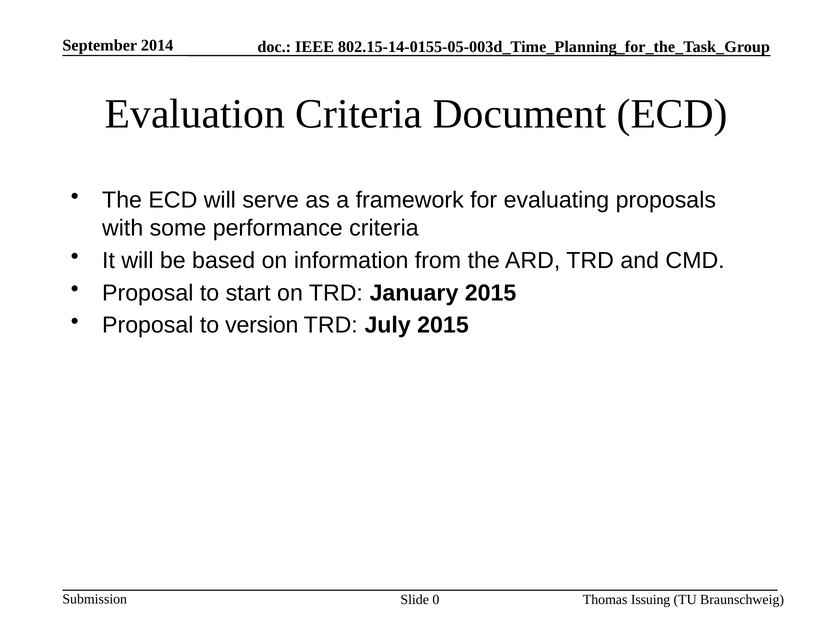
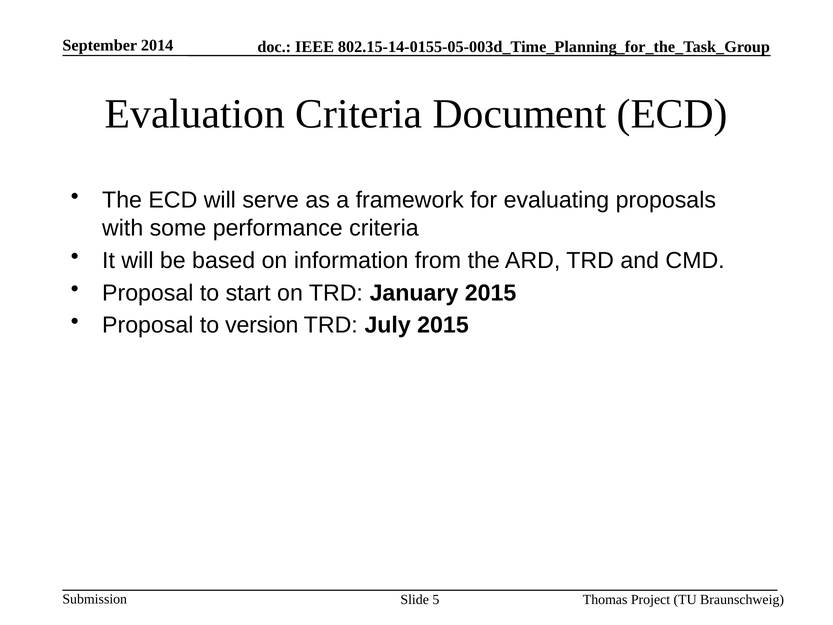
0: 0 -> 5 (436, 599)
Issuing: Issuing -> Project (651, 599)
